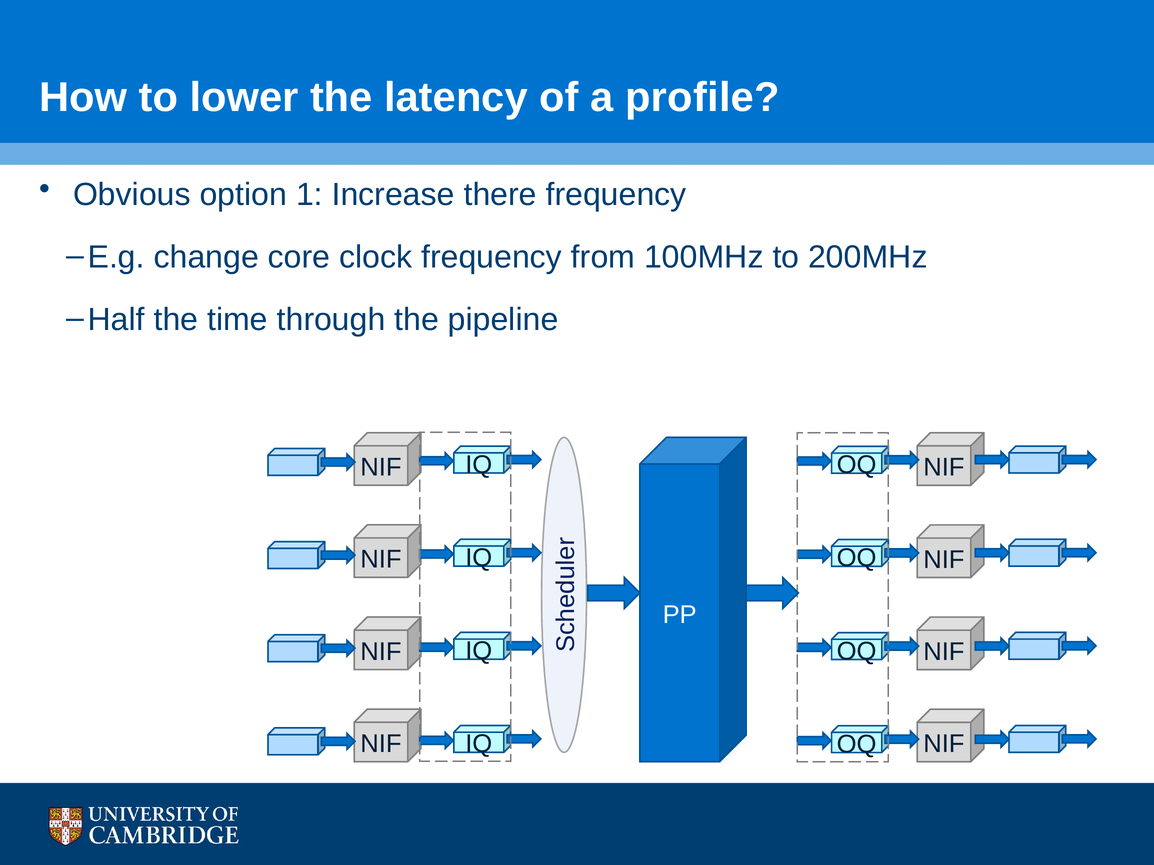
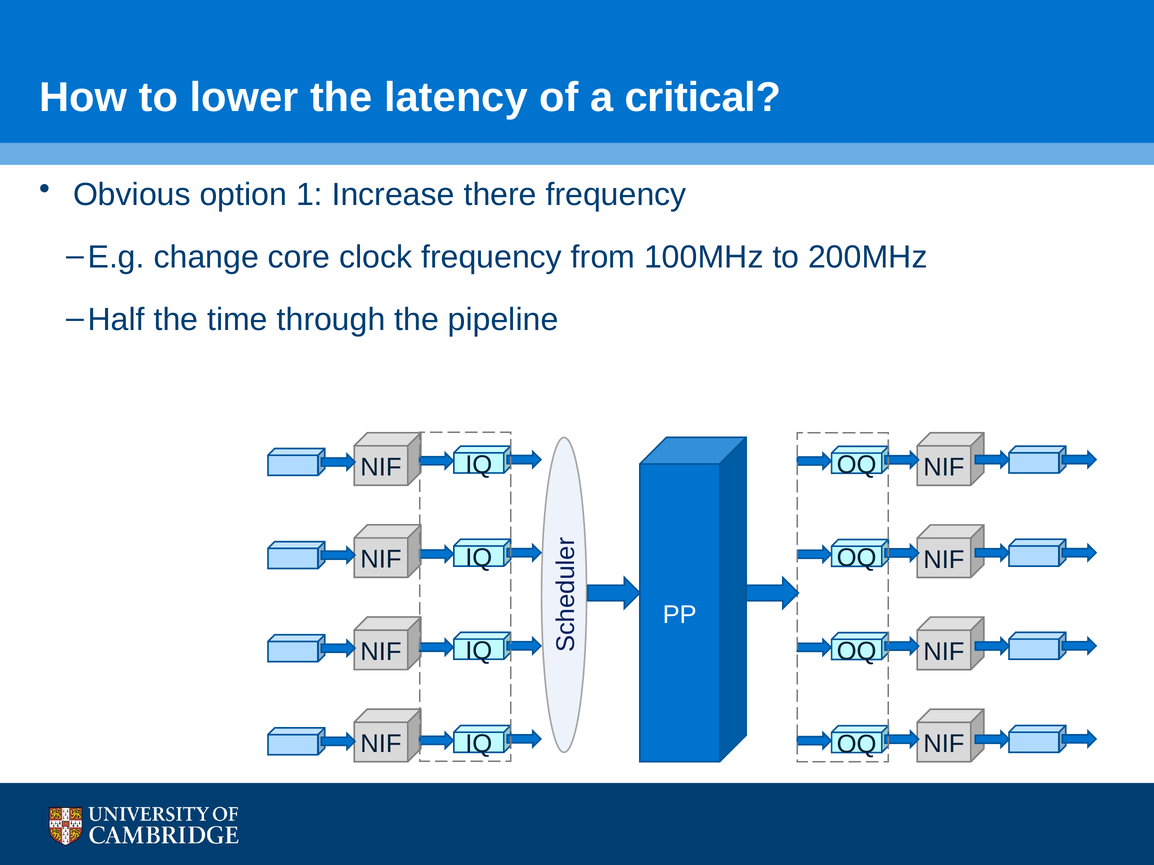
profile: profile -> critical (703, 97)
